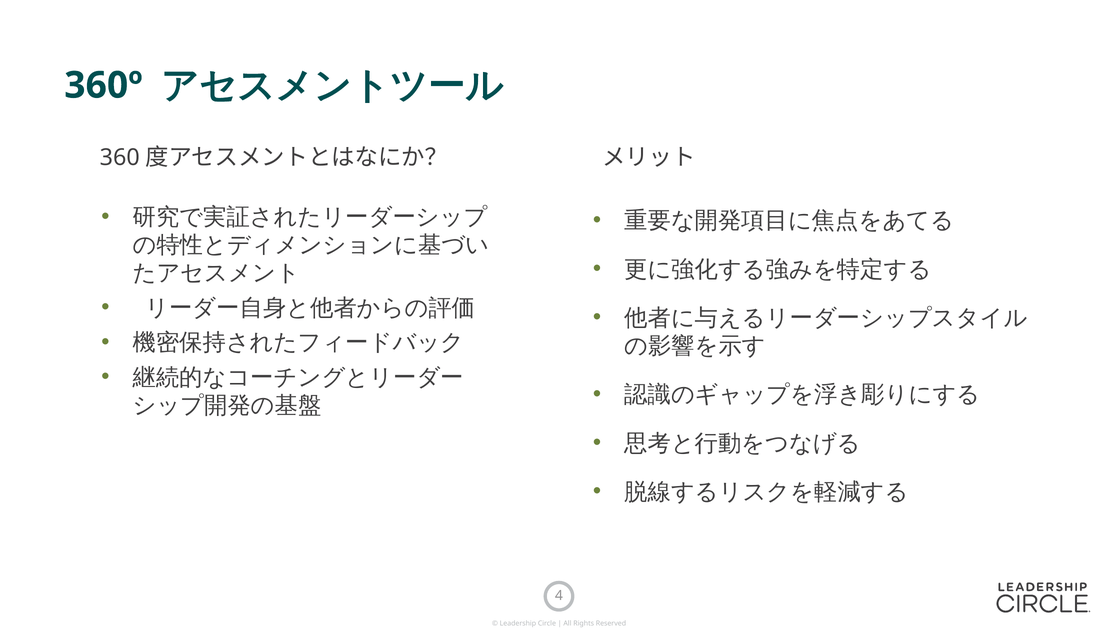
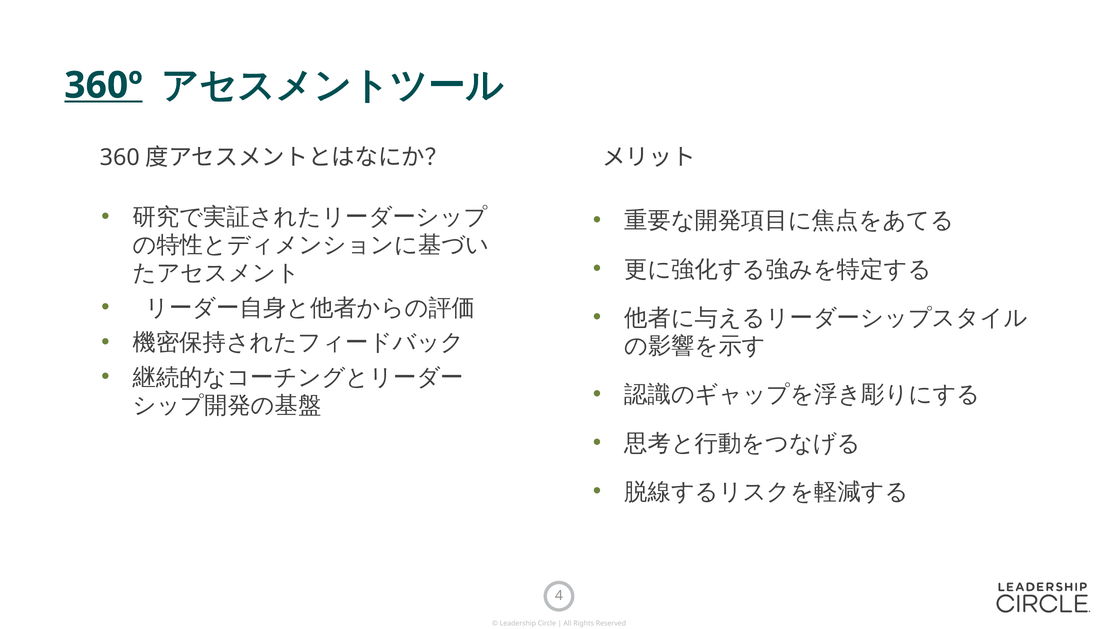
360º underline: none -> present (103, 85)
